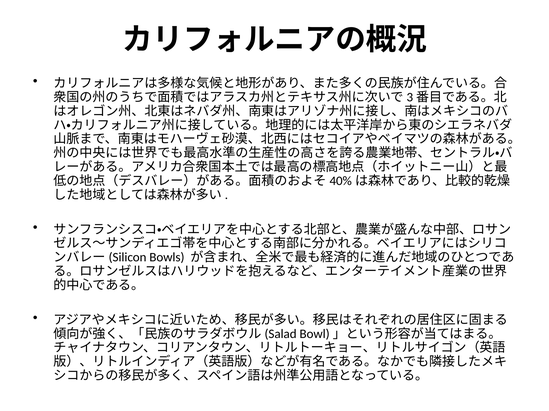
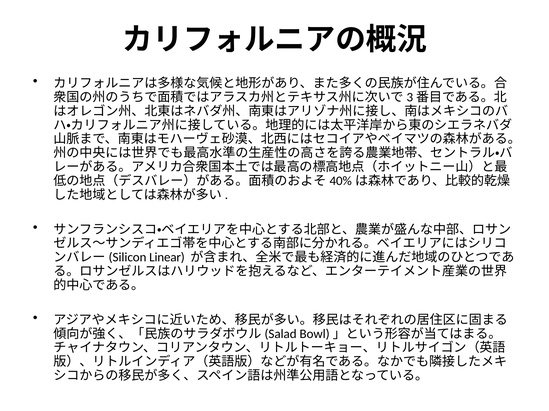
Bowls: Bowls -> Linear (167, 258)
